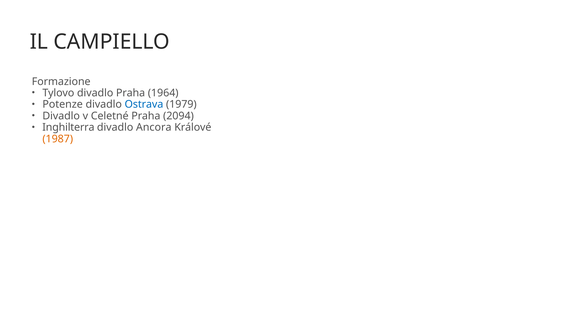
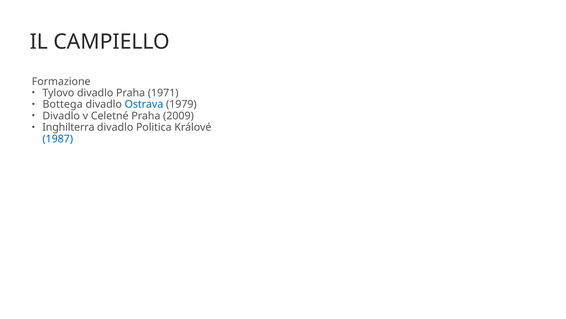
1964: 1964 -> 1971 (163, 93)
Potenze: Potenze -> Bottega (63, 104)
2094: 2094 -> 2009 (178, 116)
Ancora: Ancora -> Politica (154, 127)
1987 colour: orange -> blue (58, 139)
